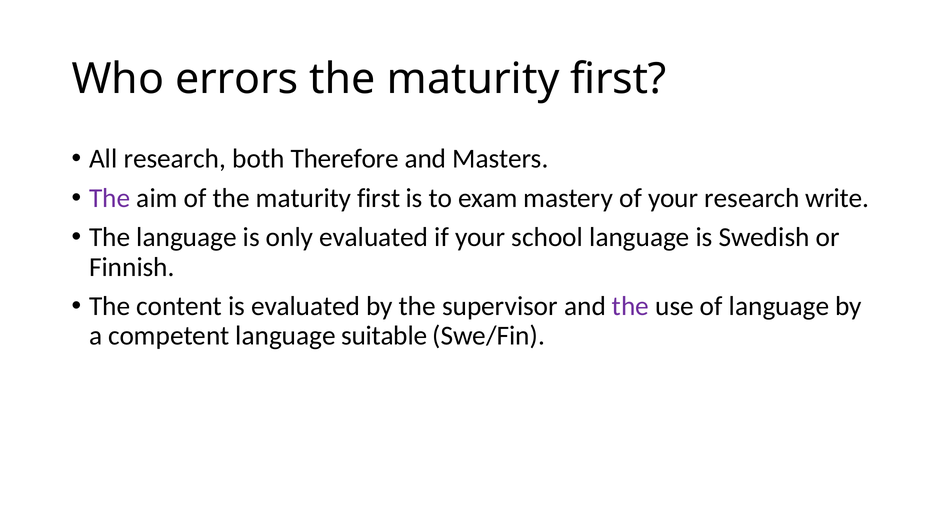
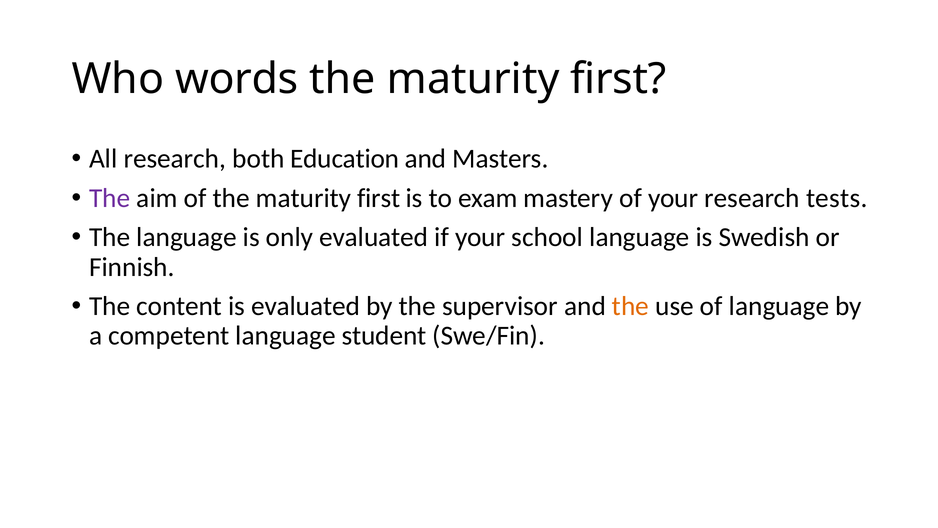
errors: errors -> words (237, 79)
Therefore: Therefore -> Education (345, 159)
write: write -> tests (837, 198)
the colour: purple -> orange (631, 306)
suitable: suitable -> student (384, 336)
